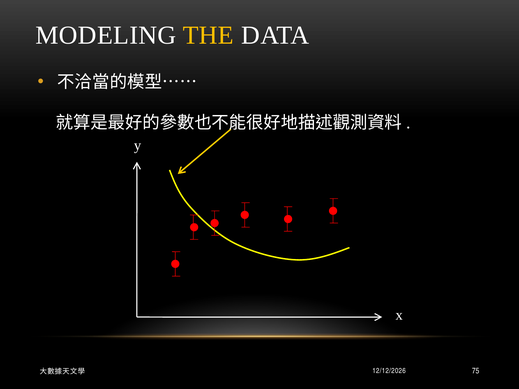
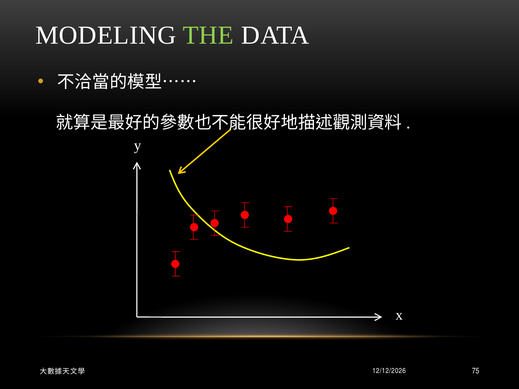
THE colour: yellow -> light green (208, 35)
